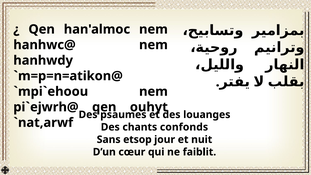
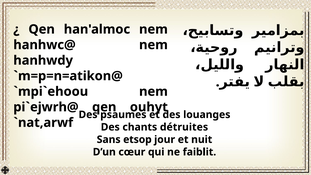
confonds: confonds -> détruites (184, 127)
